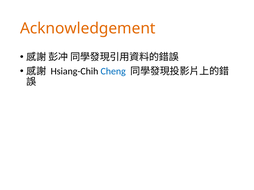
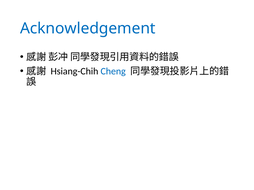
Acknowledgement colour: orange -> blue (88, 28)
